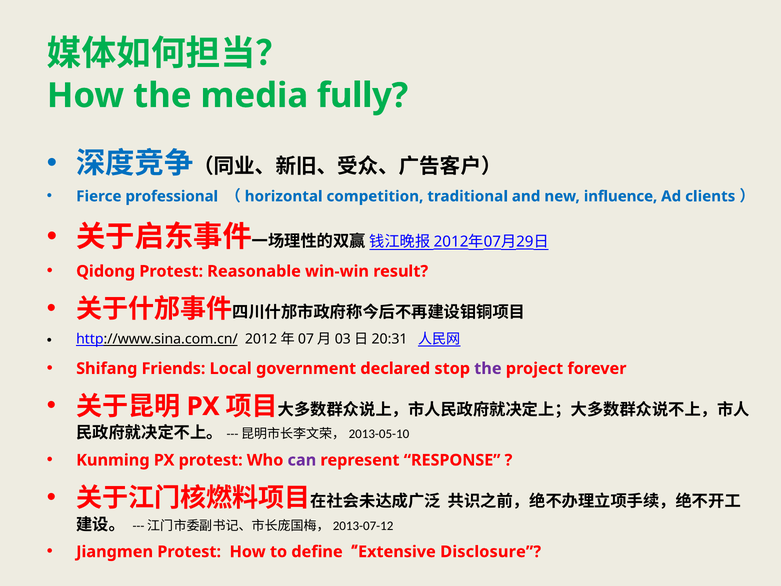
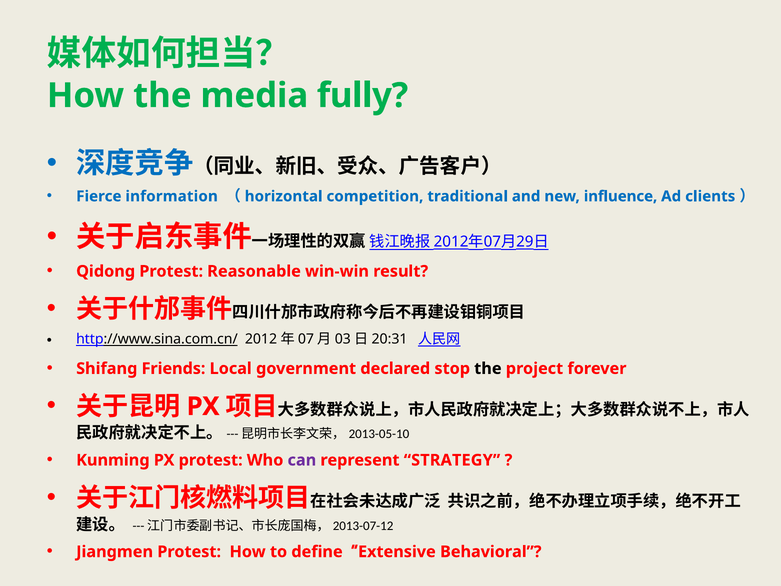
professional: professional -> information (172, 196)
the colour: purple -> black (488, 368)
RESPONSE: RESPONSE -> STRATEGY (452, 460)
Disclosure: Disclosure -> Behavioral (491, 552)
